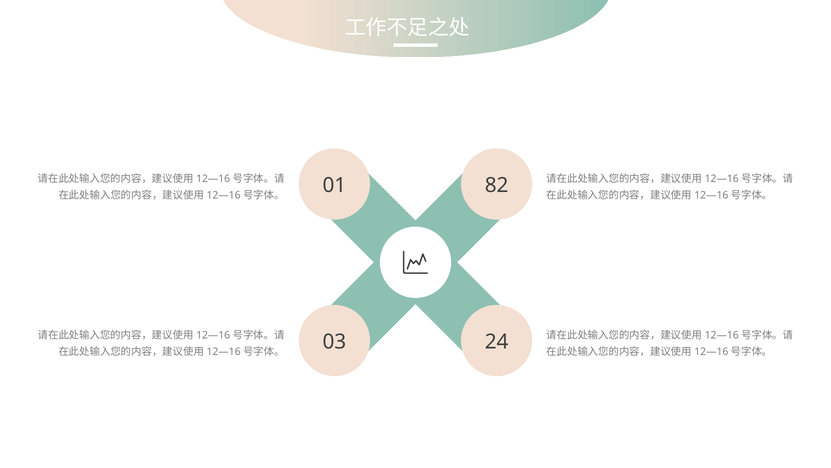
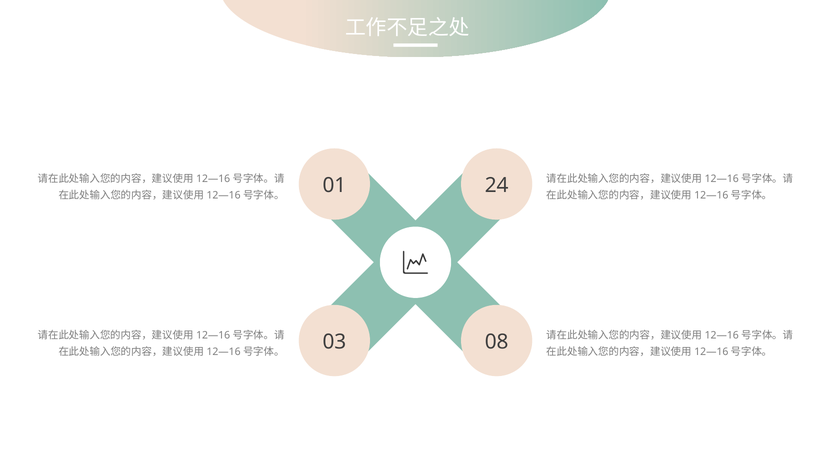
82: 82 -> 24 (497, 185)
24: 24 -> 08 (497, 342)
